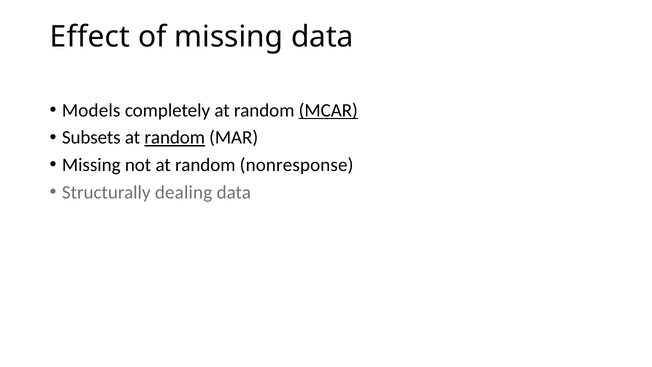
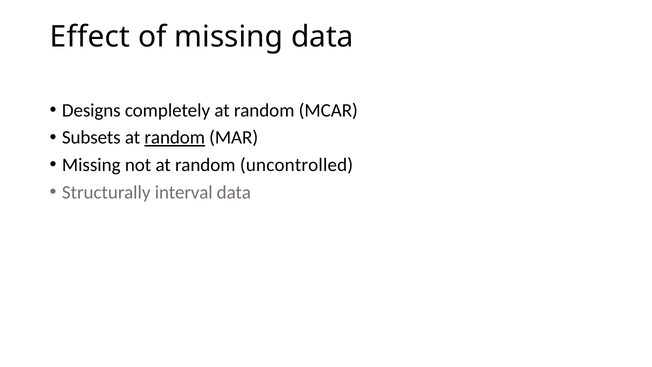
Models: Models -> Designs (91, 110)
MCAR underline: present -> none (328, 110)
nonresponse: nonresponse -> uncontrolled (297, 165)
dealing: dealing -> interval (184, 192)
